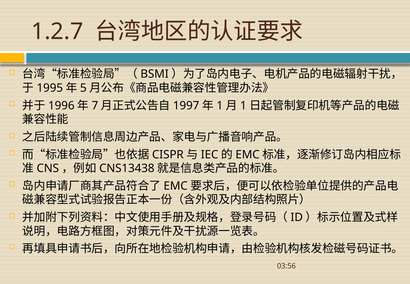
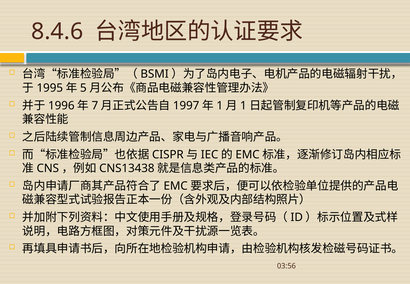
1.2.7: 1.2.7 -> 8.4.6 (57, 32)
